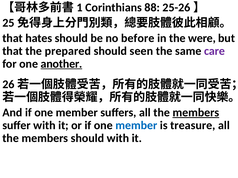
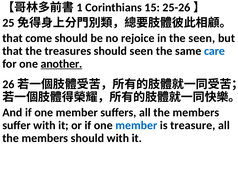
88: 88 -> 15 (152, 8)
hates: hates -> come (39, 38)
before: before -> rejoice (138, 38)
the were: were -> seen (202, 38)
prepared: prepared -> treasures (68, 51)
care colour: purple -> blue (215, 51)
members underline: present -> none (196, 113)
